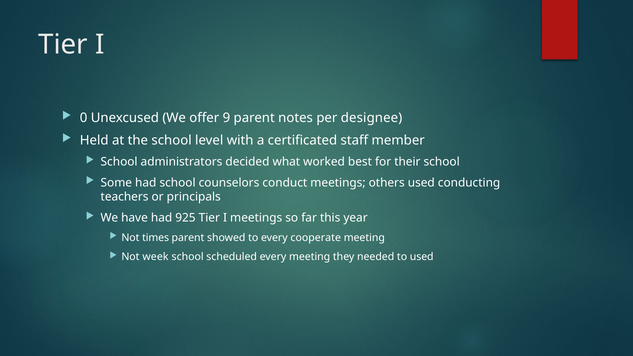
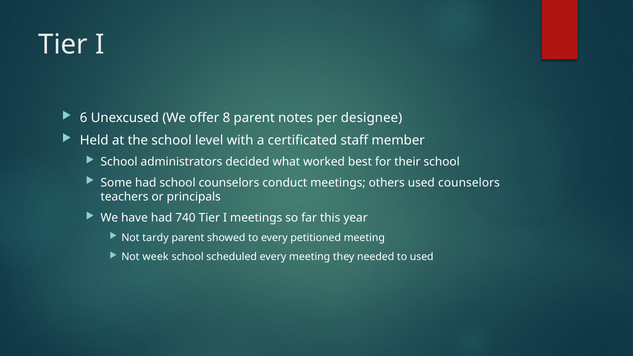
0: 0 -> 6 (84, 118)
9: 9 -> 8 (226, 118)
used conducting: conducting -> counselors (469, 183)
925: 925 -> 740 (185, 218)
times: times -> tardy (156, 238)
cooperate: cooperate -> petitioned (316, 238)
